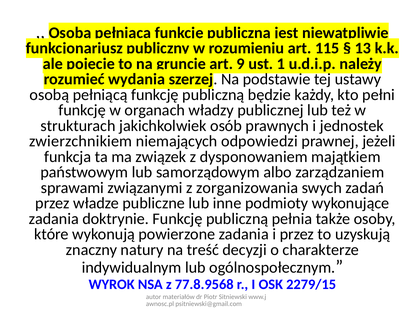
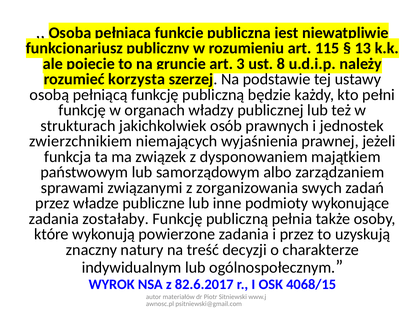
9: 9 -> 3 (241, 64)
1: 1 -> 8 (281, 64)
wydania: wydania -> korzysta (137, 79)
odpowiedzi: odpowiedzi -> wyjaśnienia (260, 141)
doktrynie: doktrynie -> zostałaby (116, 219)
77.8.9568: 77.8.9568 -> 82.6.2017 (204, 285)
2279/15: 2279/15 -> 4068/15 (311, 285)
